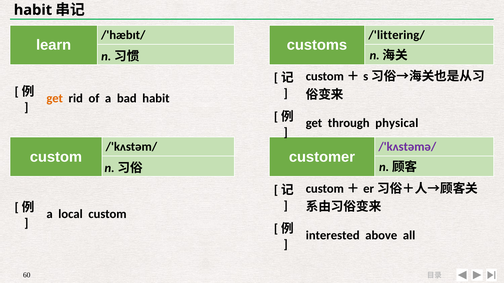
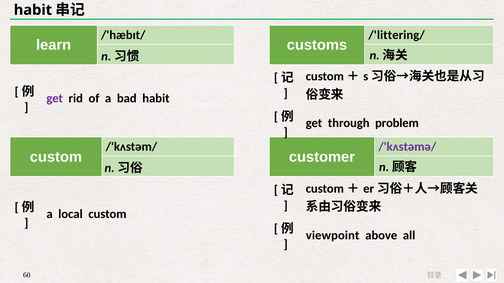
get colour: orange -> purple (55, 98)
physical: physical -> problem (397, 123)
interested: interested -> viewpoint (333, 236)
